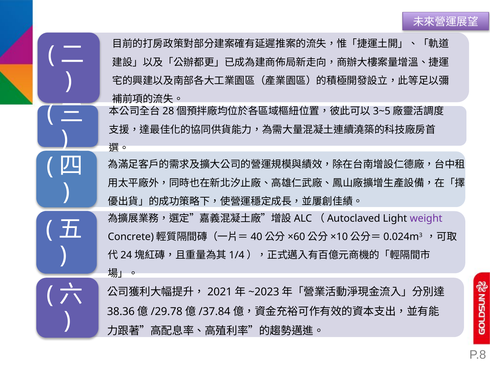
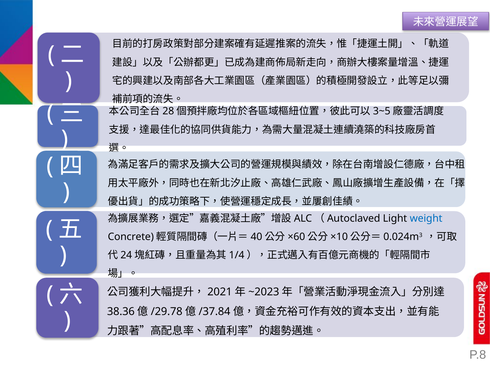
weight colour: purple -> blue (426, 218)
